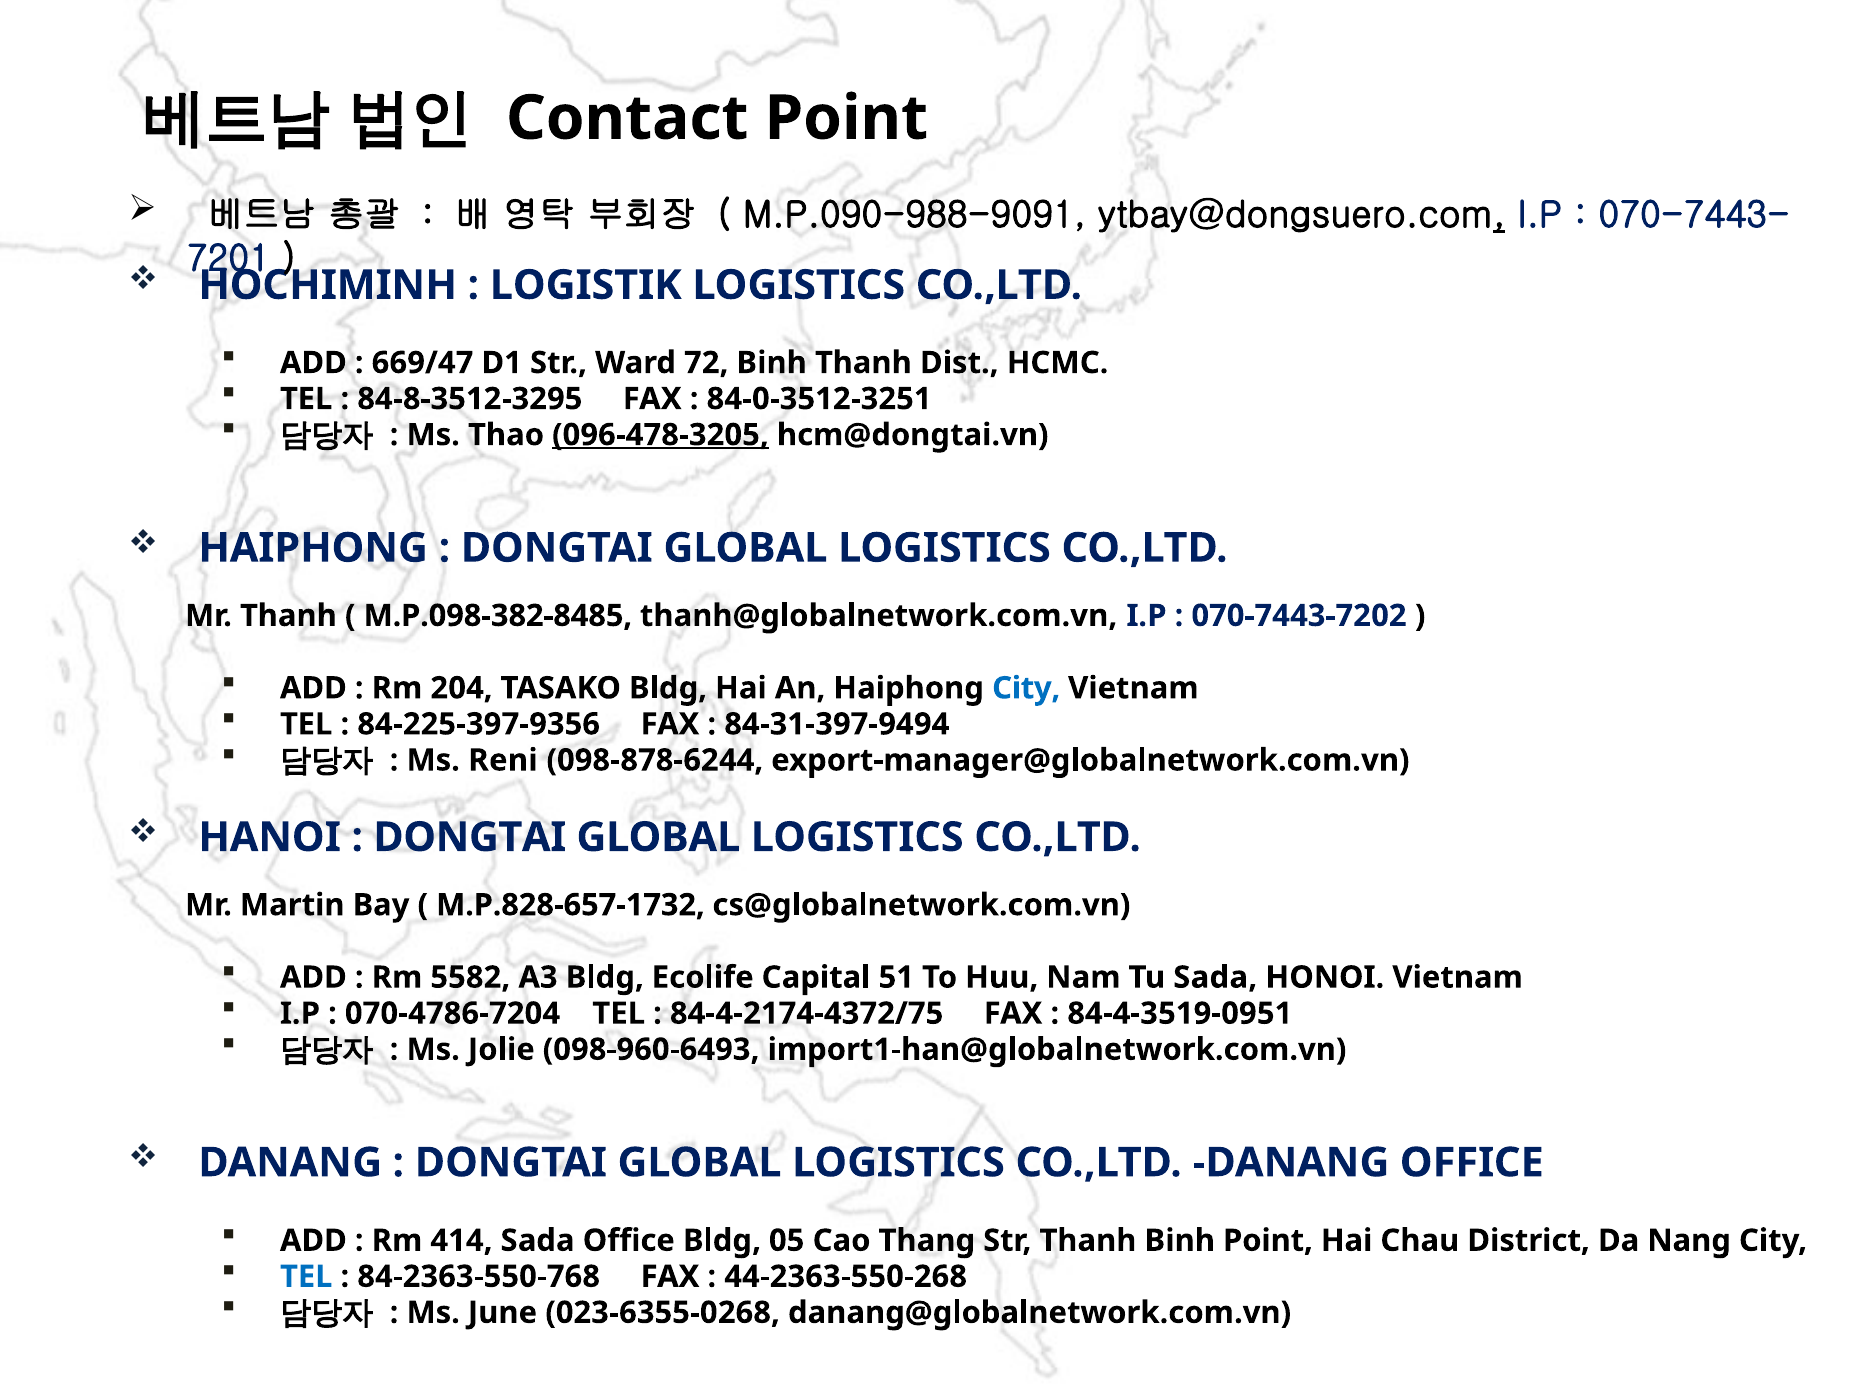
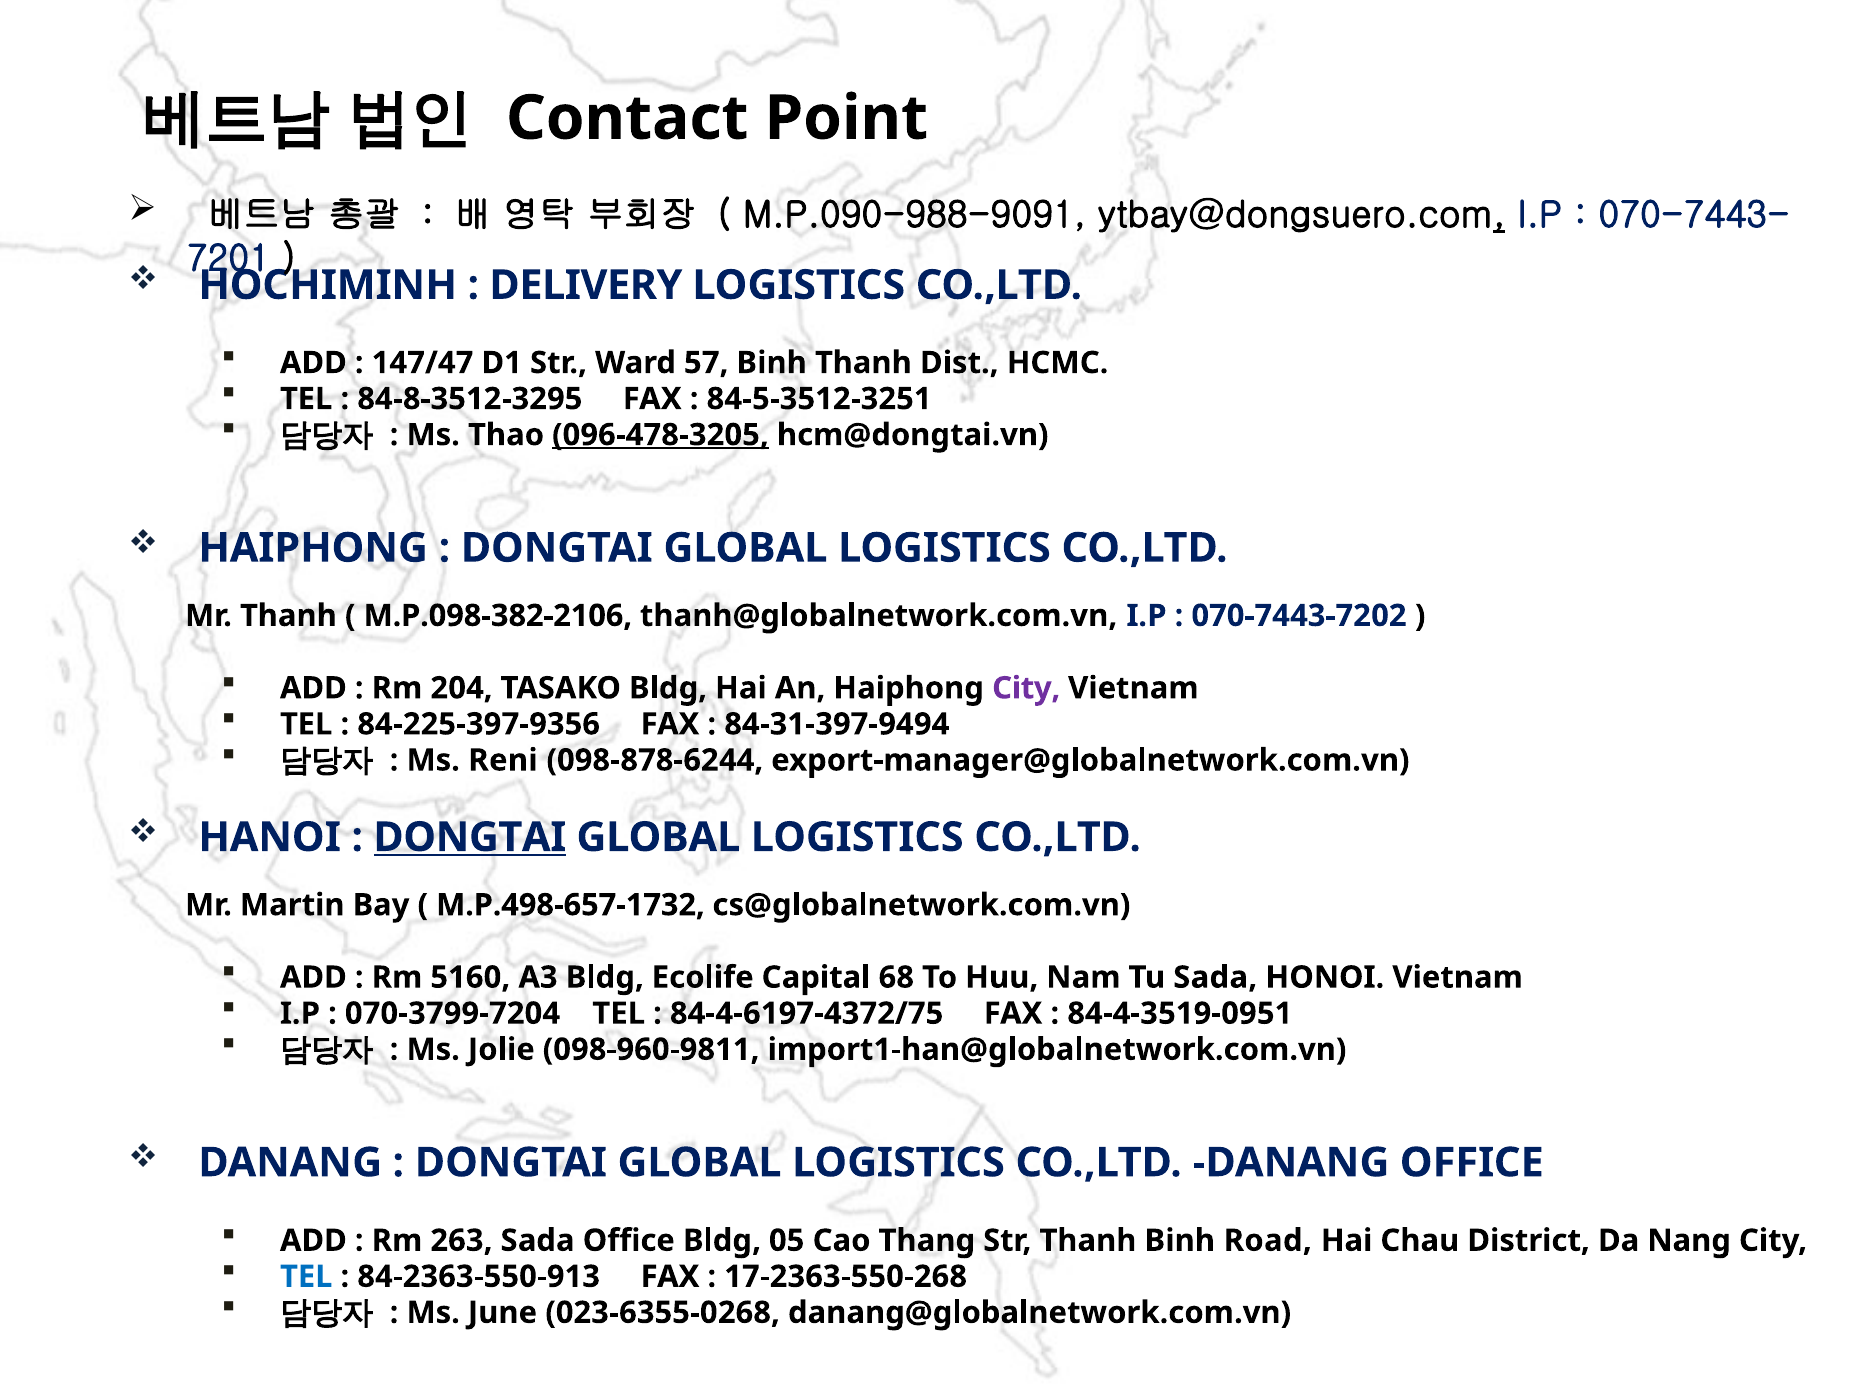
LOGISTIK: LOGISTIK -> DELIVERY (586, 285)
669/47: 669/47 -> 147/47 (423, 363)
72: 72 -> 57 (706, 363)
84-0-3512-3251: 84-0-3512-3251 -> 84-5-3512-3251 (819, 399)
M.P.098-382-8485: M.P.098-382-8485 -> M.P.098-382-2106 (498, 616)
City colour: blue -> purple (1026, 688)
DONGTAI underline: none -> present (470, 837)
M.P.828-657-1732: M.P.828-657-1732 -> M.P.498-657-1732 (570, 905)
5582: 5582 -> 5160 (470, 977)
51: 51 -> 68 (896, 977)
070-4786-7204: 070-4786-7204 -> 070-3799-7204 (452, 1013)
84-4-2174-4372/75: 84-4-2174-4372/75 -> 84-4-6197-4372/75 (807, 1013)
098-960-6493: 098-960-6493 -> 098-960-9811 (651, 1049)
414: 414 -> 263 (461, 1240)
Binh Point: Point -> Road (1268, 1240)
84-2363-550-768: 84-2363-550-768 -> 84-2363-550-913 (479, 1276)
44-2363-550-268: 44-2363-550-268 -> 17-2363-550-268 (846, 1276)
